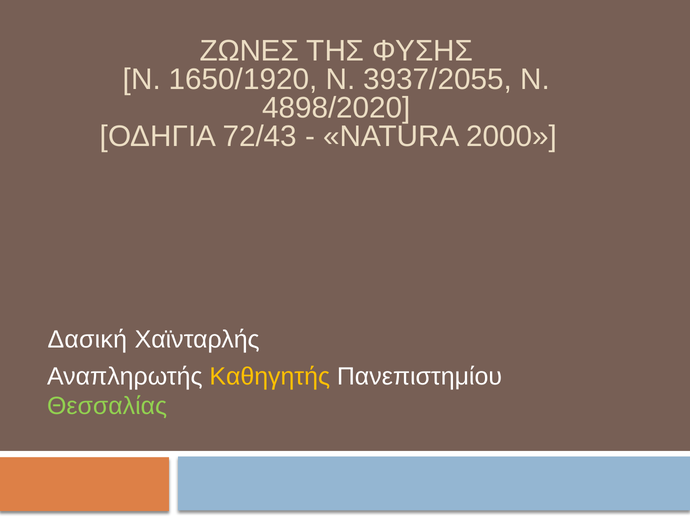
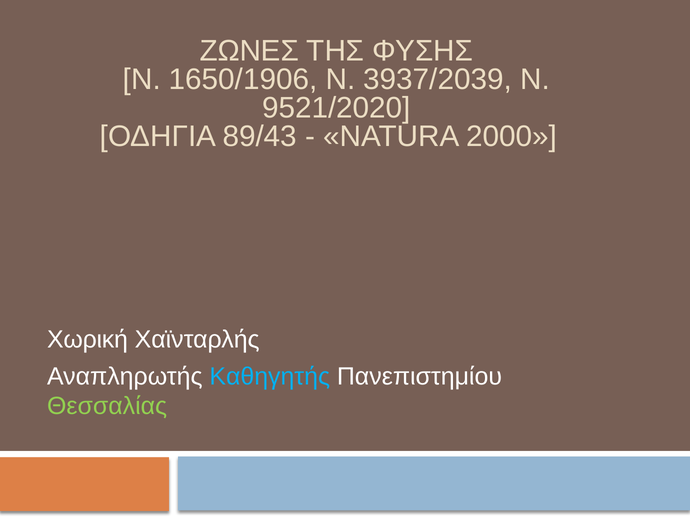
1650/1920: 1650/1920 -> 1650/1906 (243, 79)
3937/2055: 3937/2055 -> 3937/2039 (438, 79)
4898/2020: 4898/2020 -> 9521/2020 (336, 108)
72/43: 72/43 -> 89/43 (260, 136)
Δασική: Δασική -> Χωρική (88, 339)
Καθηγητής colour: yellow -> light blue (270, 376)
